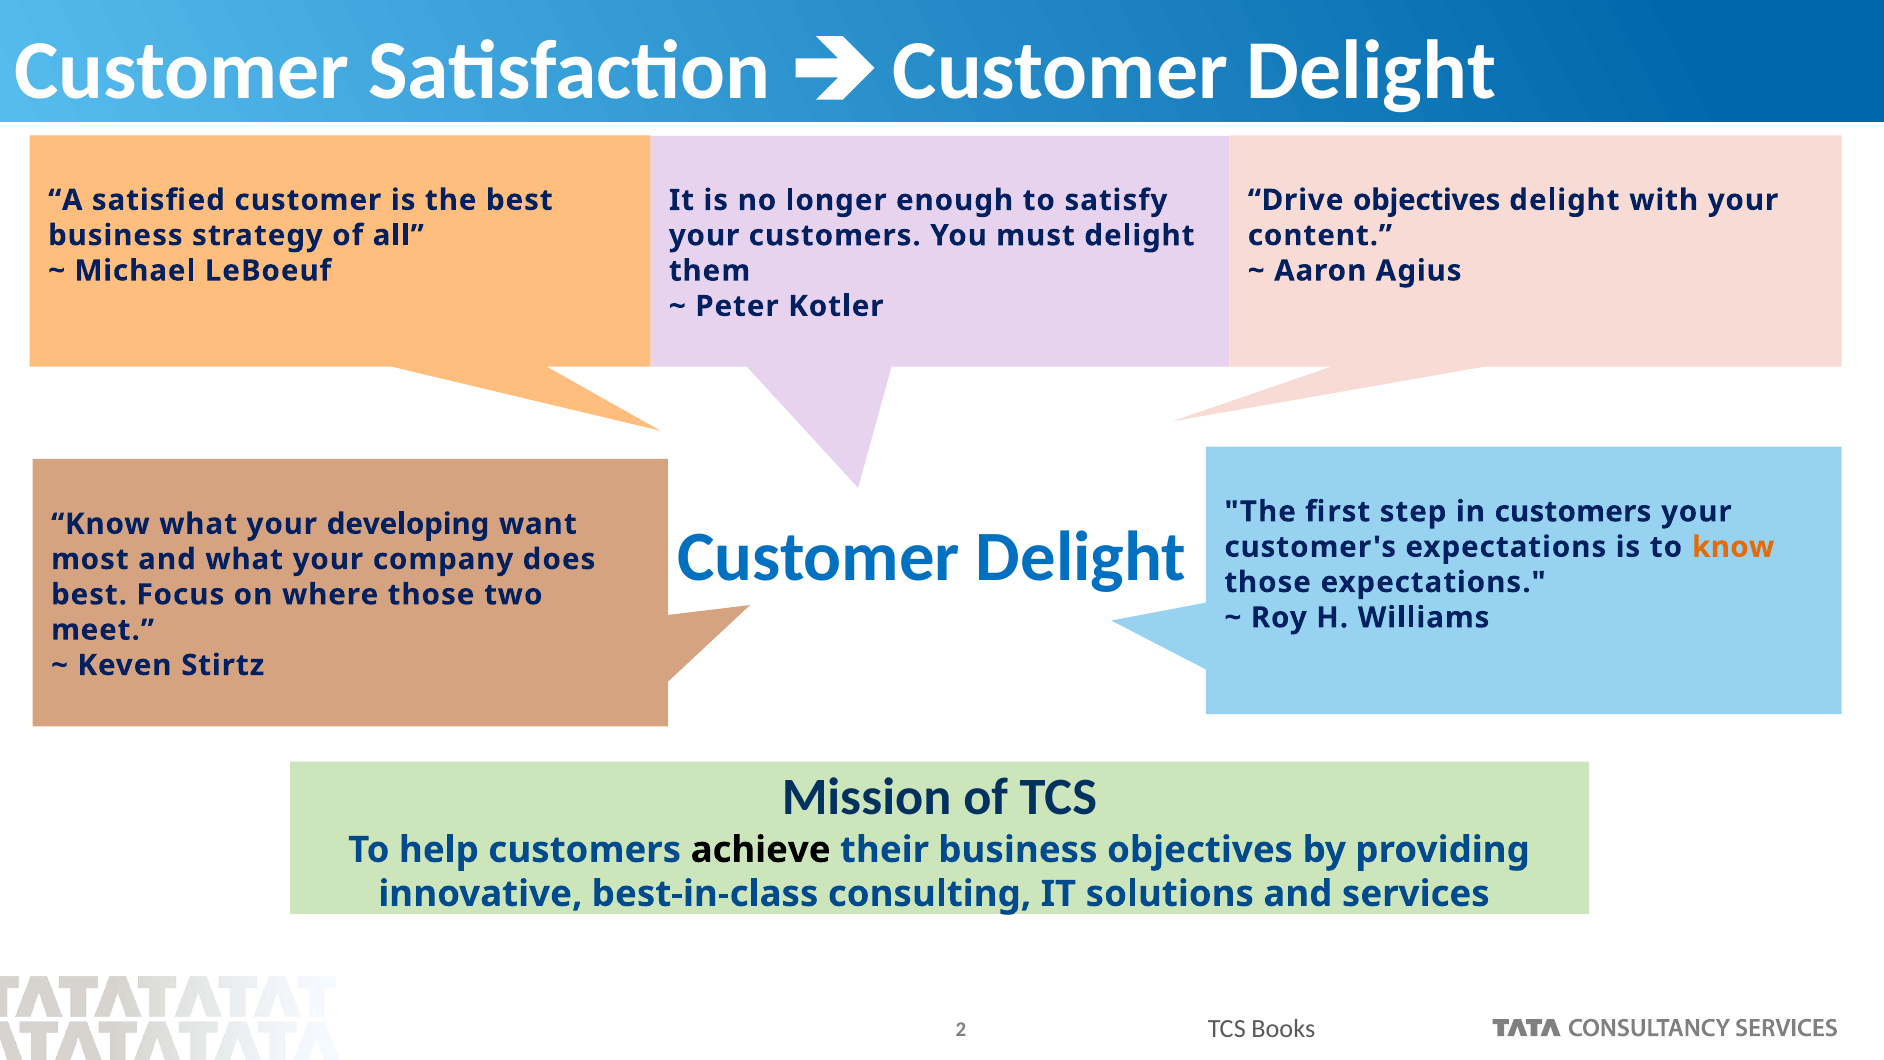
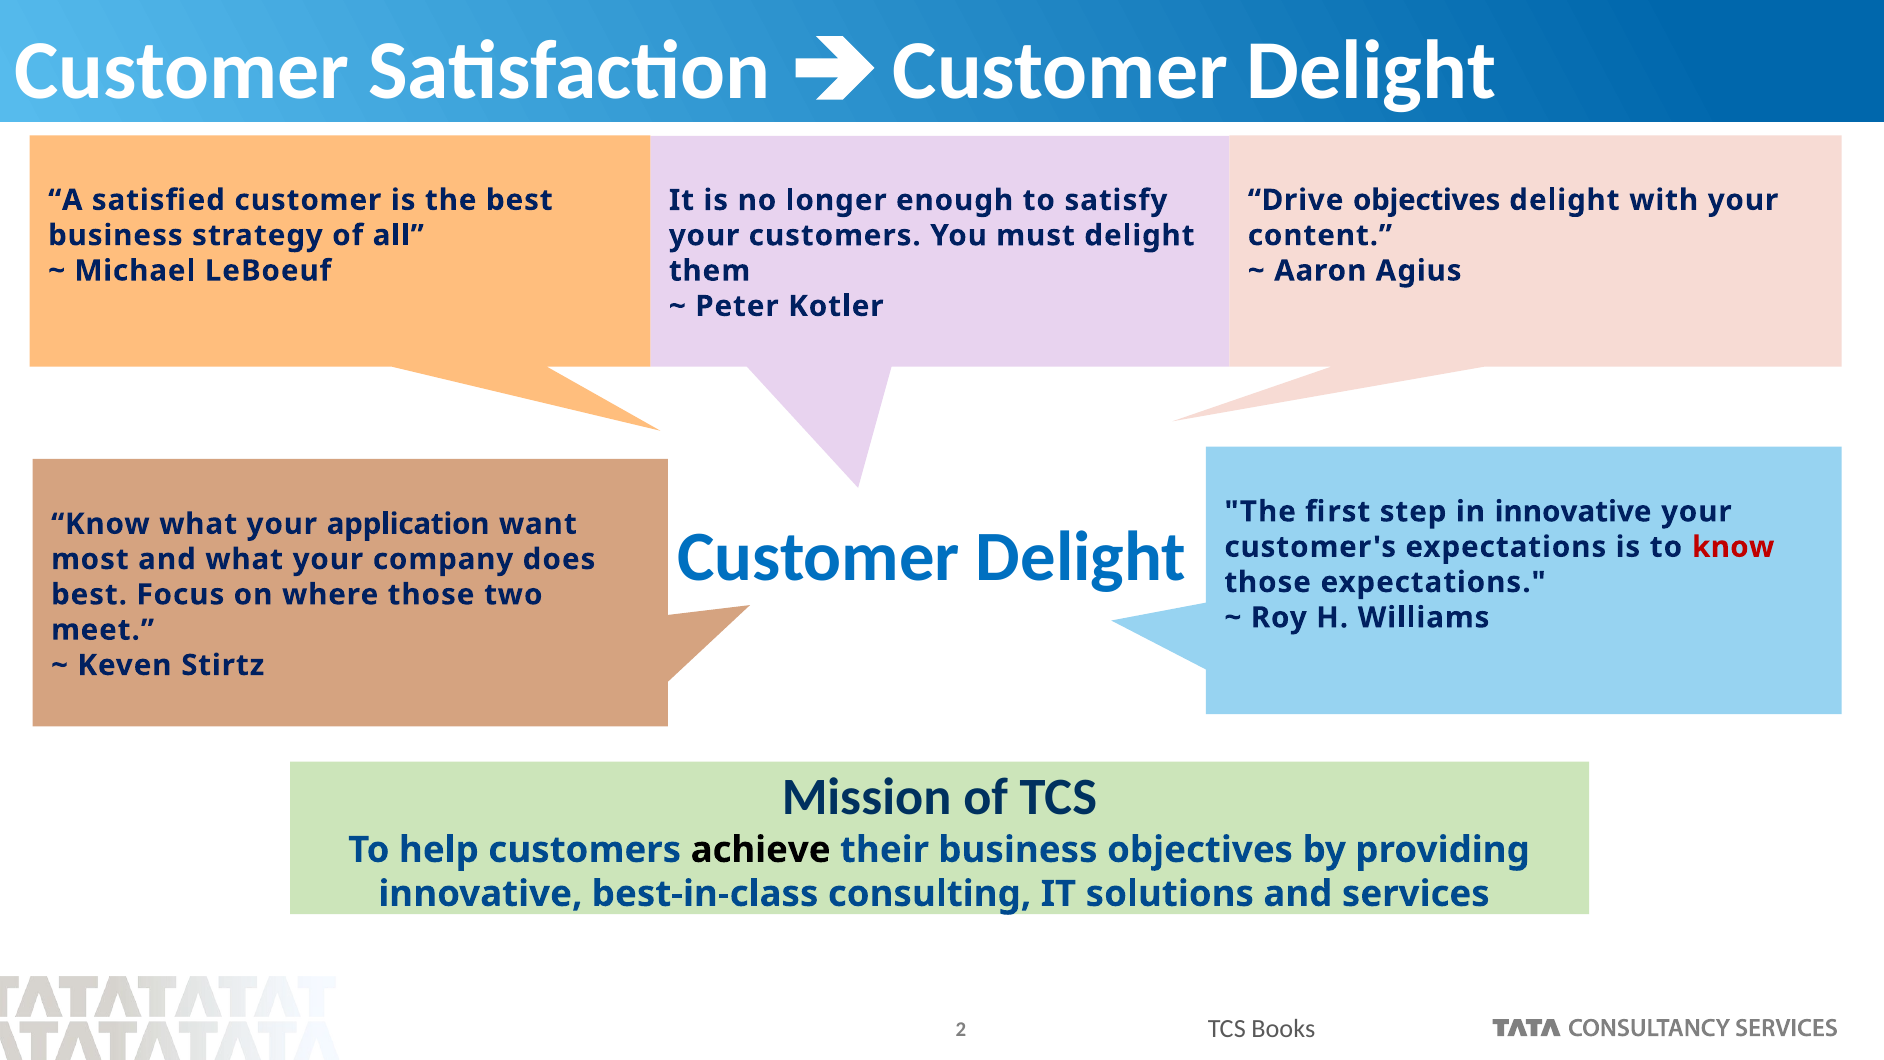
in customers: customers -> innovative (1573, 512)
developing: developing -> application (408, 524)
know colour: orange -> red (1733, 547)
